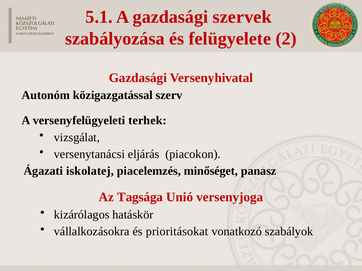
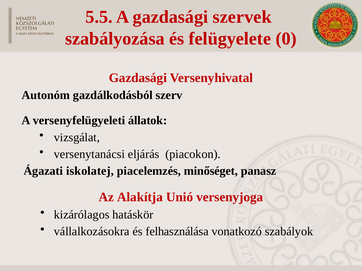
5.1: 5.1 -> 5.5 (99, 17)
2: 2 -> 0 (286, 39)
közigazgatással: közigazgatással -> gazdálkodásból (113, 95)
terhek: terhek -> állatok (148, 121)
Tagsága: Tagsága -> Alakítja (140, 198)
prioritásokat: prioritásokat -> felhasználása (177, 232)
